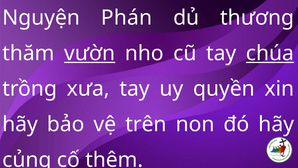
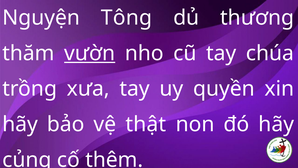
Phán: Phán -> Tông (127, 18)
chúa underline: present -> none (270, 53)
trên: trên -> thật (146, 124)
